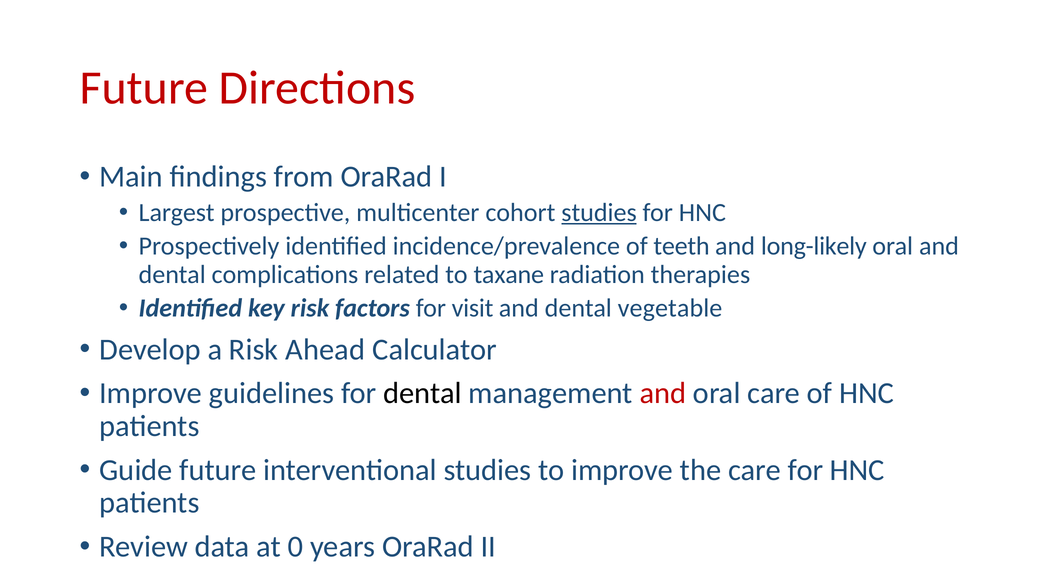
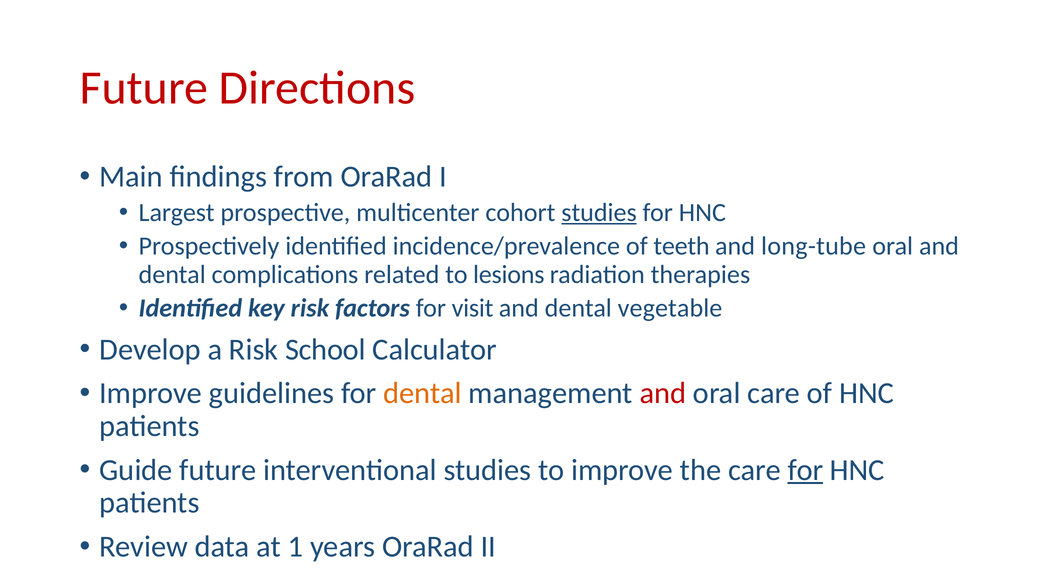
long-likely: long-likely -> long-tube (814, 247)
taxane: taxane -> lesions (509, 275)
Ahead: Ahead -> School (325, 350)
dental colour: black -> orange (423, 394)
for underline: none -> present (805, 470)
0: 0 -> 1 (295, 547)
